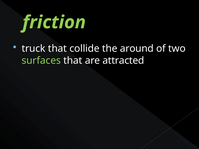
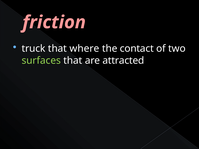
friction colour: light green -> pink (54, 22)
collide: collide -> where (84, 49)
around: around -> contact (137, 49)
